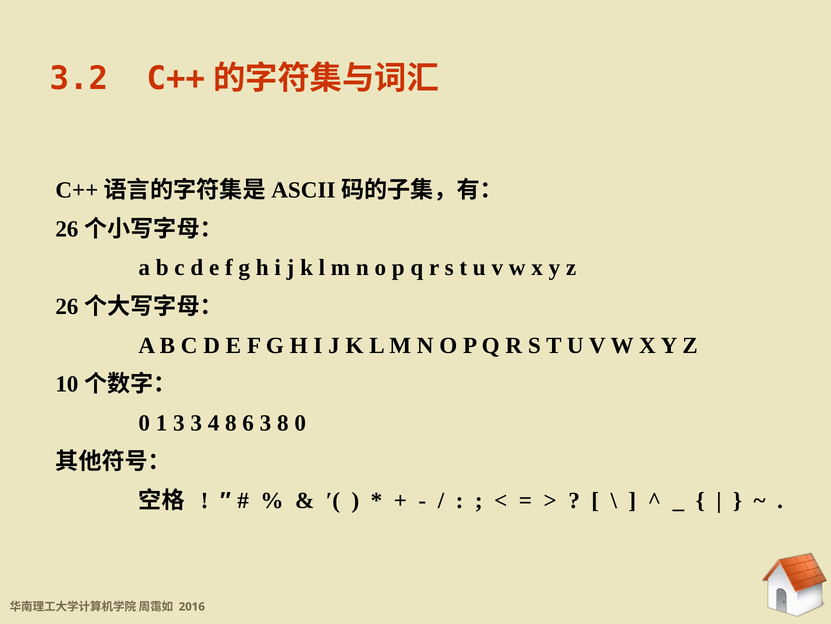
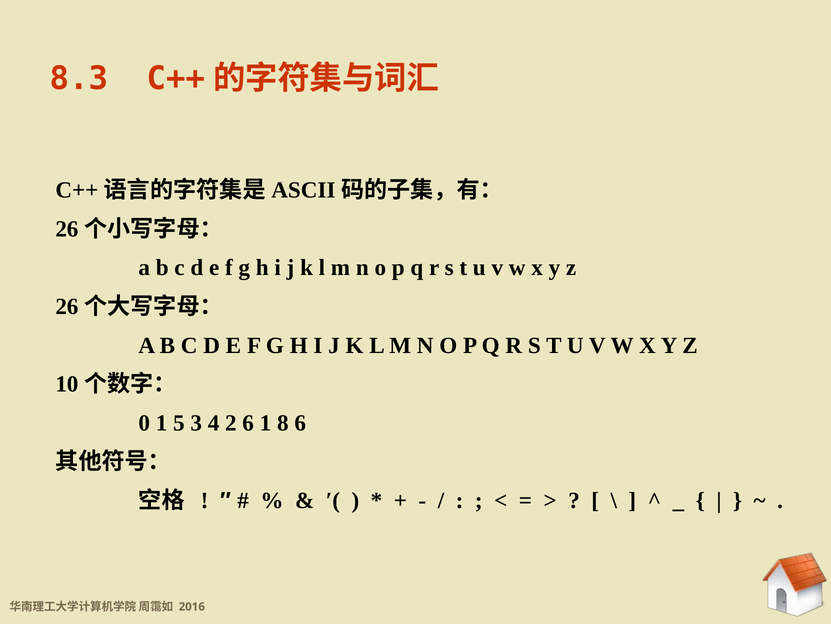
3.2: 3.2 -> 8.3 (79, 78)
1 3: 3 -> 5 (179, 423)
4 8: 8 -> 2 (231, 423)
6 3: 3 -> 1 (265, 423)
8 0: 0 -> 6 (300, 423)
